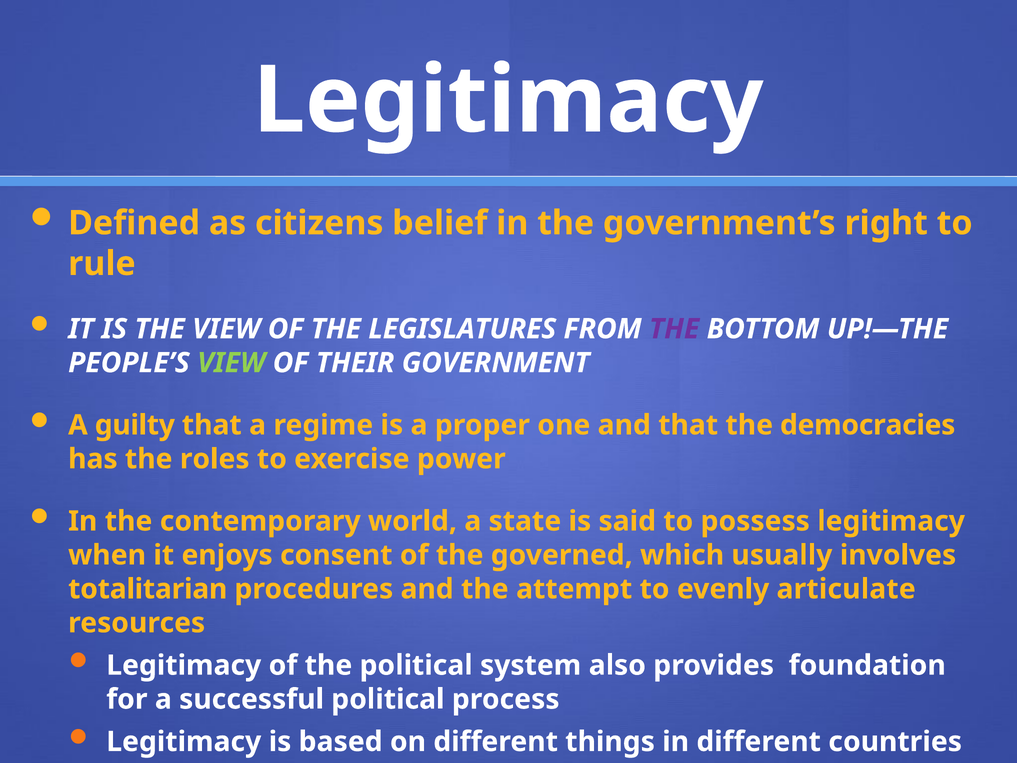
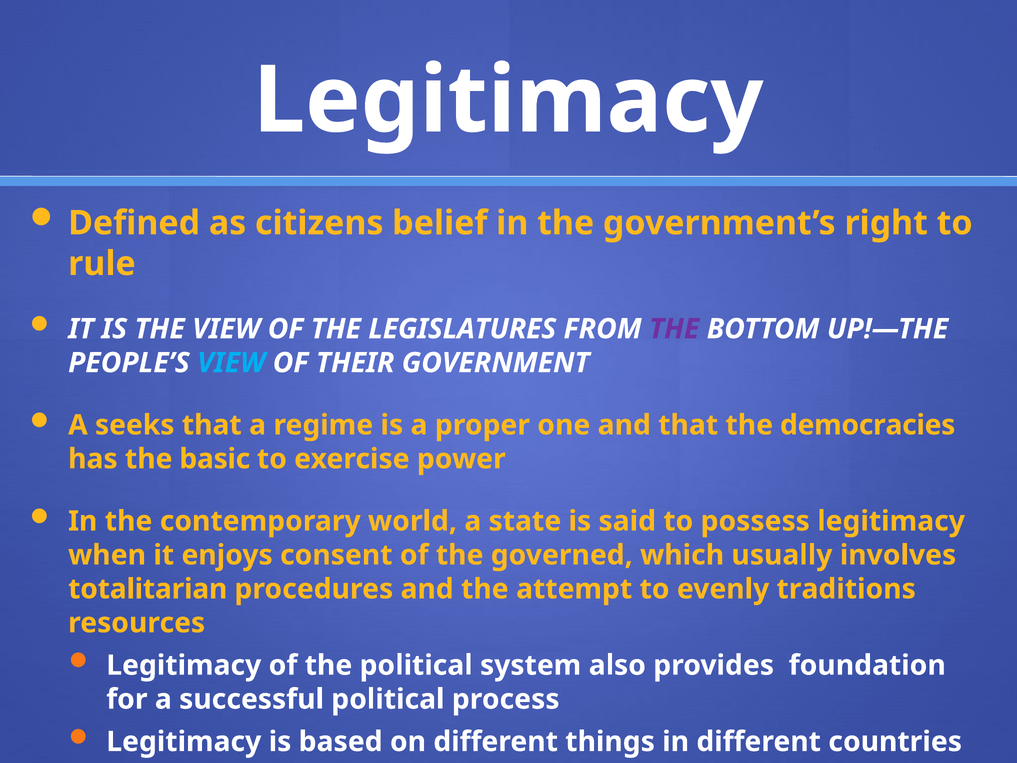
VIEW colour: light green -> light blue (231, 363)
guilty: guilty -> seeks (135, 425)
roles: roles -> basic (215, 459)
articulate: articulate -> traditions (846, 589)
